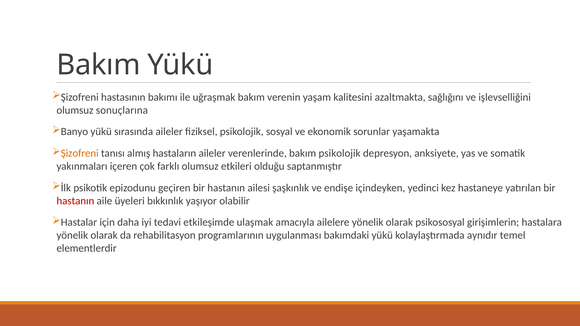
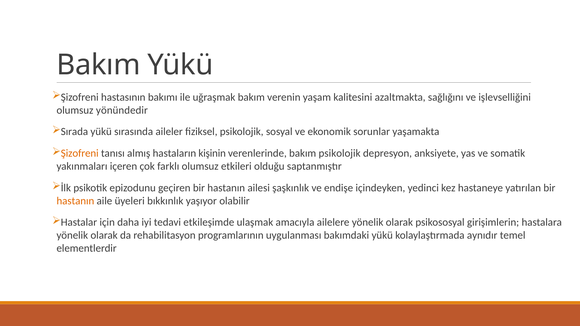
sonuçlarına: sonuçlarına -> yönündedir (122, 110)
Banyo: Banyo -> Sırada (74, 132)
hastaların aileler: aileler -> kişinin (212, 153)
hastanın colour: red -> orange (75, 201)
